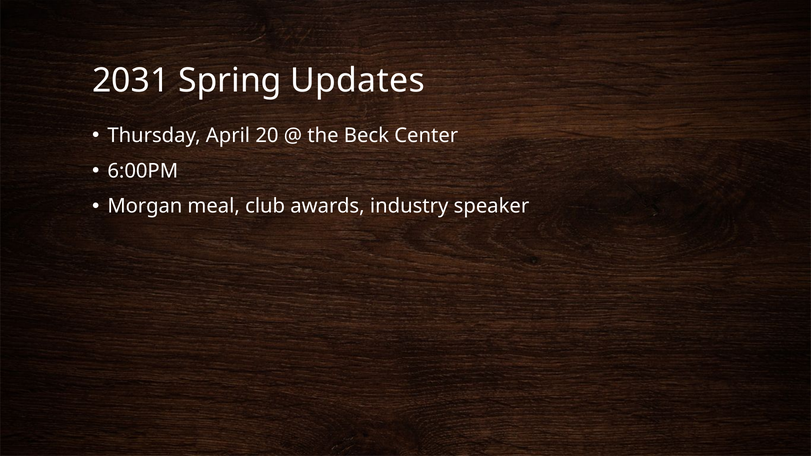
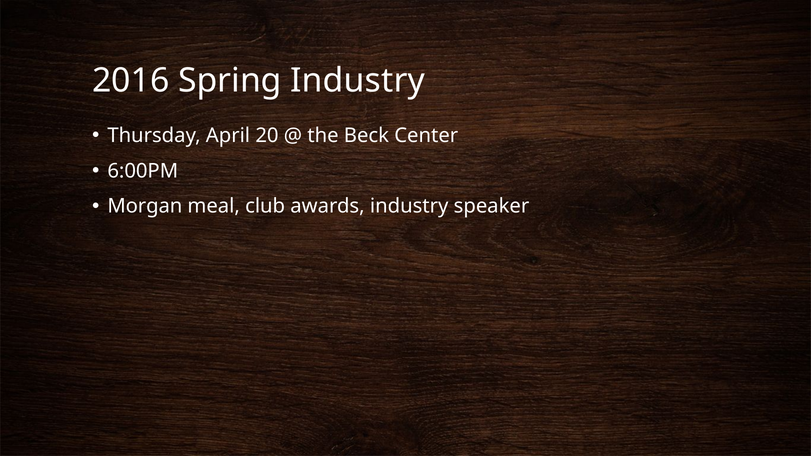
2031: 2031 -> 2016 (131, 81)
Spring Updates: Updates -> Industry (358, 81)
